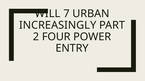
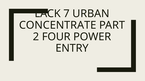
WILL: WILL -> LACK (48, 14)
INCREASINGLY: INCREASINGLY -> CONCENTRATE (58, 25)
